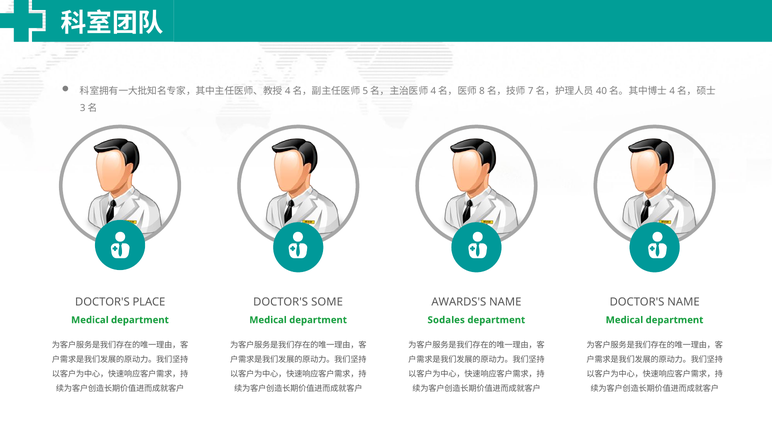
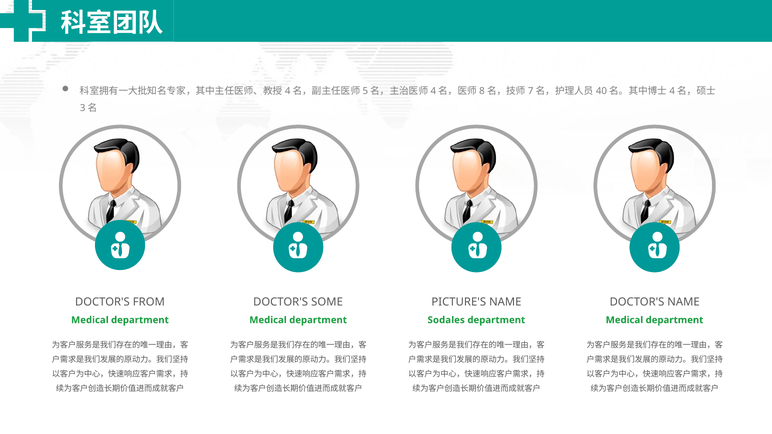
PLACE: PLACE -> FROM (149, 302)
AWARDS'S: AWARDS'S -> PICTURE'S (459, 302)
